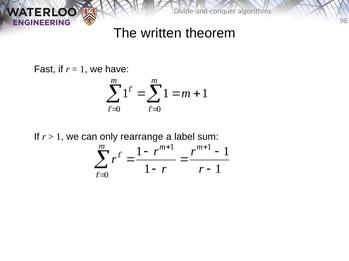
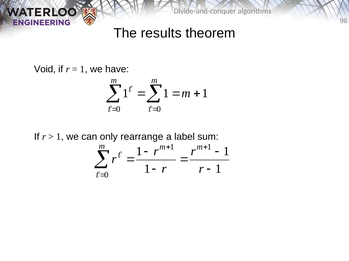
written: written -> results (161, 33)
Fast: Fast -> Void (45, 69)
